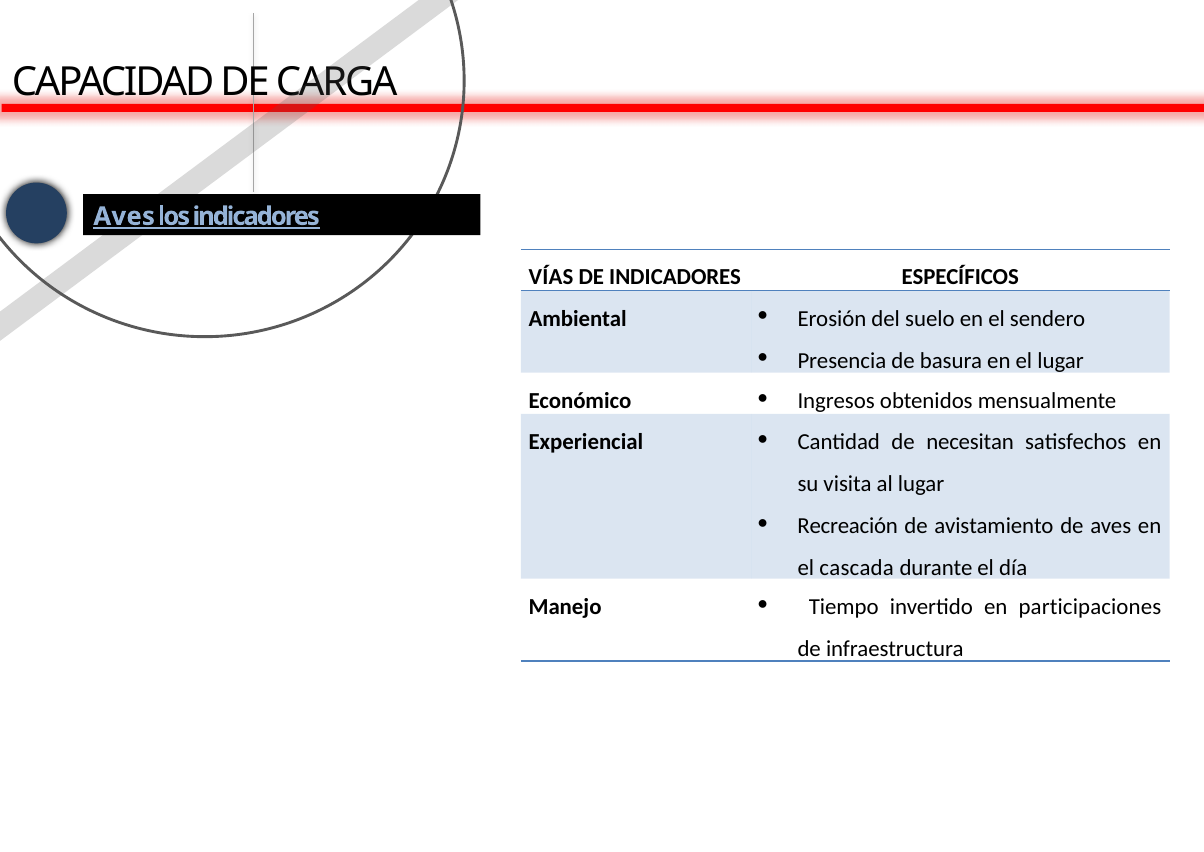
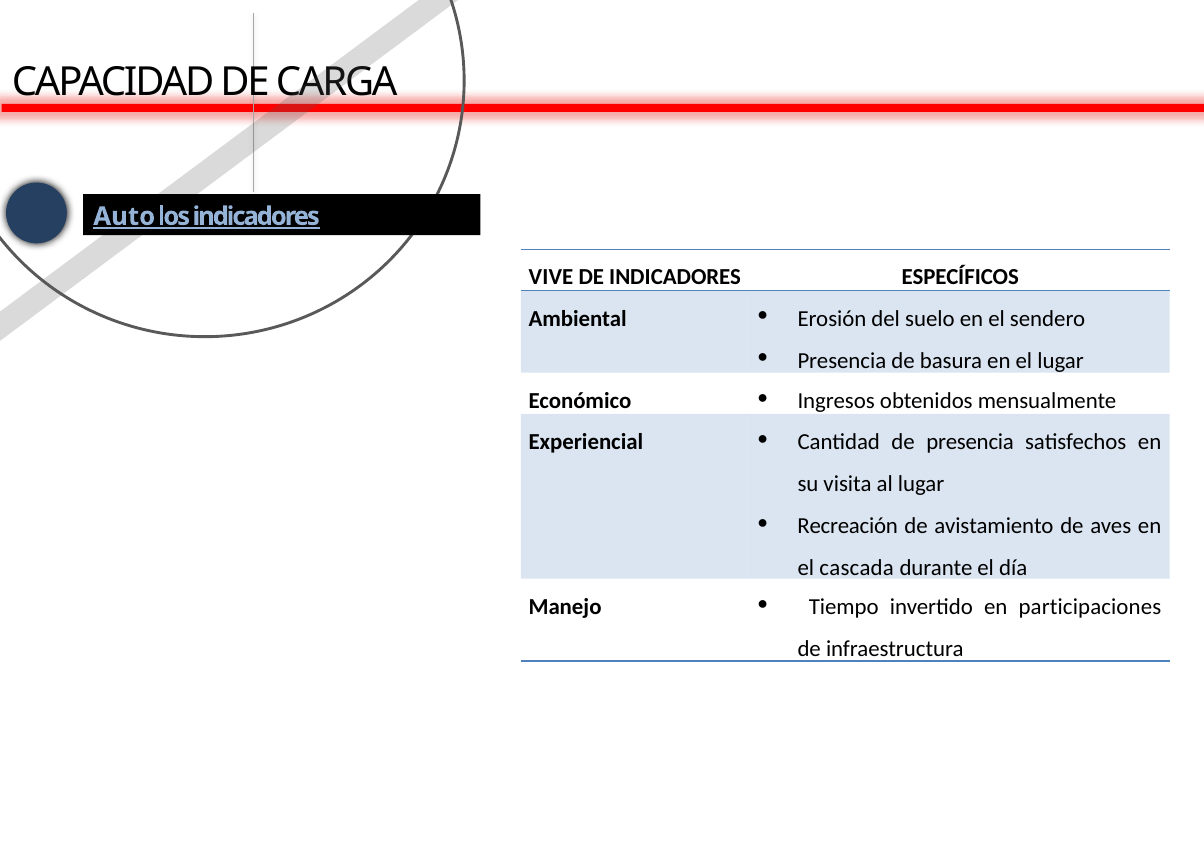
Aves: Aves -> Auto (124, 216)
VÍAS: VÍAS -> VIVE (551, 277)
de necesitan: necesitan -> presencia (970, 442)
